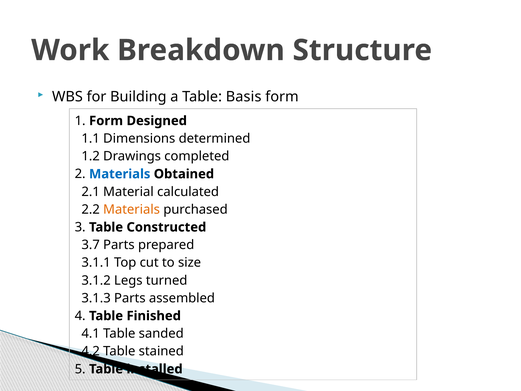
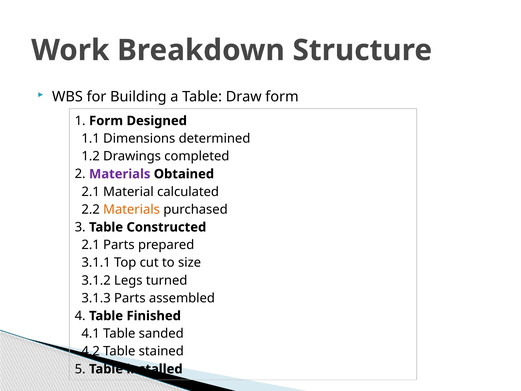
Basis: Basis -> Draw (244, 97)
Materials colour: blue -> purple (120, 174)
3.7: 3.7 -> 2.1 (91, 245)
